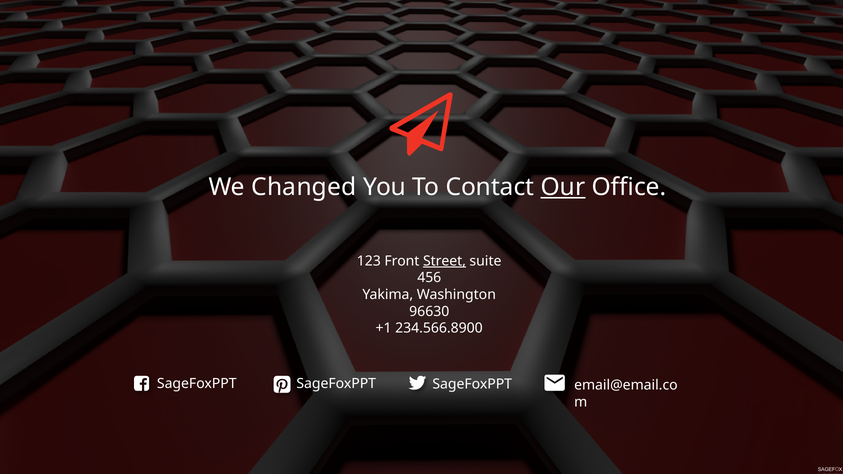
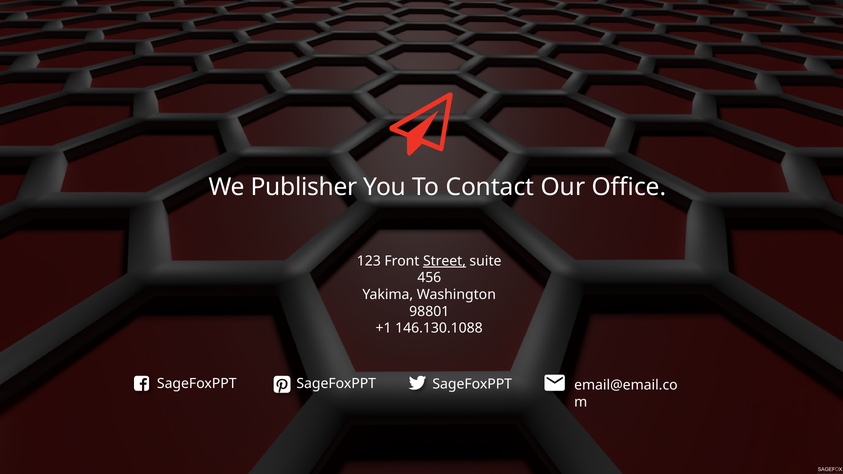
Changed: Changed -> Publisher (304, 187)
Our underline: present -> none (563, 187)
96630: 96630 -> 98801 (429, 312)
234.566.8900: 234.566.8900 -> 146.130.1088 (439, 328)
